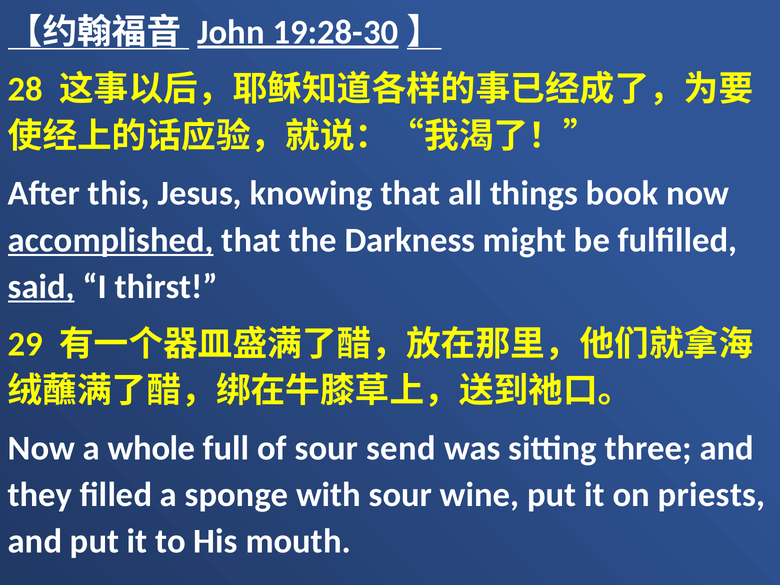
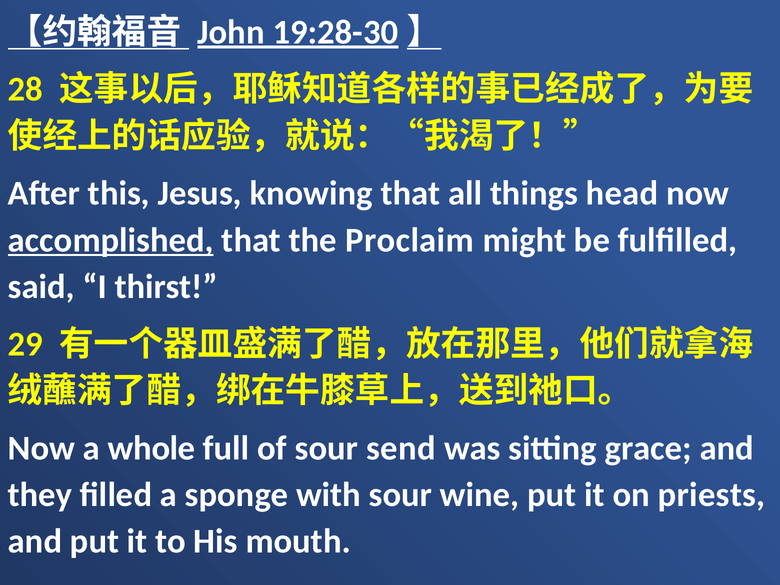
book: book -> head (622, 194)
Darkness: Darkness -> Proclaim (410, 240)
said underline: present -> none (41, 287)
three: three -> grace (648, 448)
